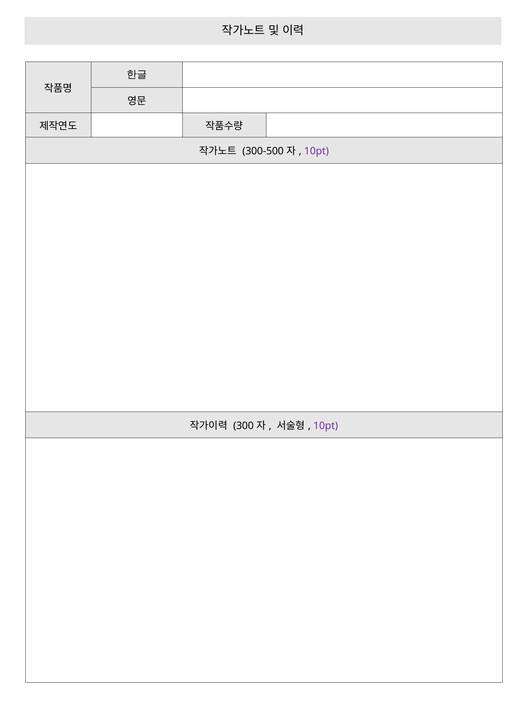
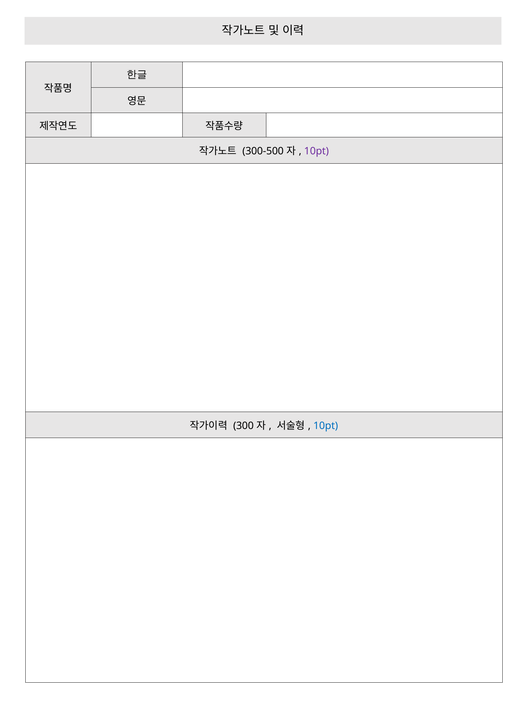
10pt colour: purple -> blue (326, 426)
